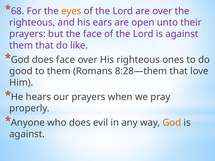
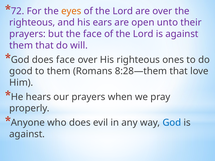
68: 68 -> 72 (18, 11)
like: like -> will (79, 46)
God colour: orange -> blue (172, 123)
